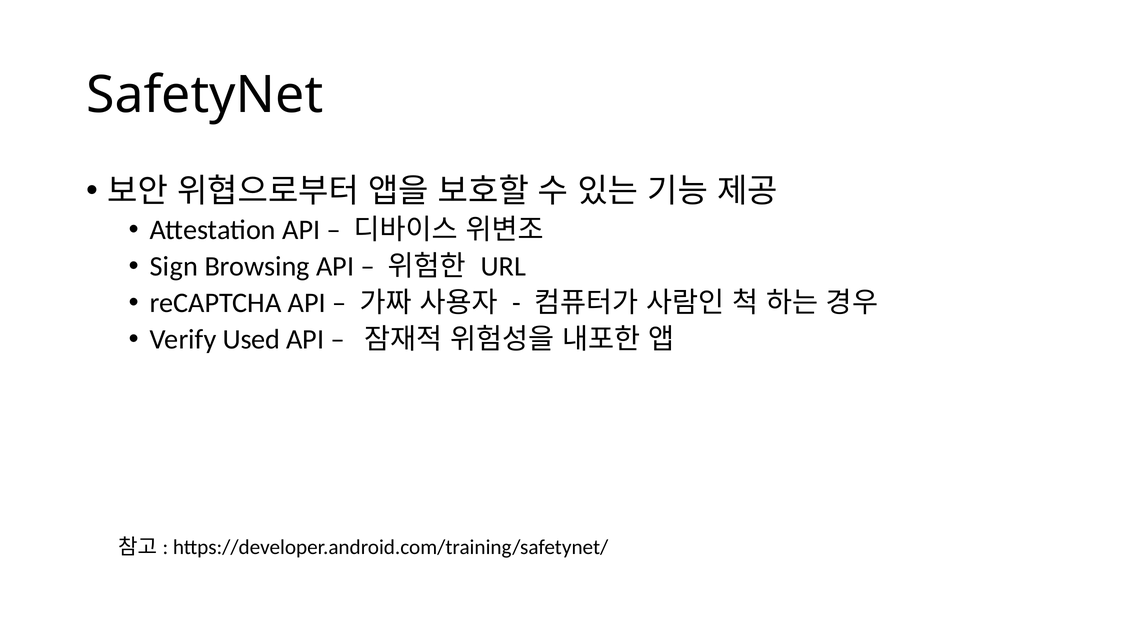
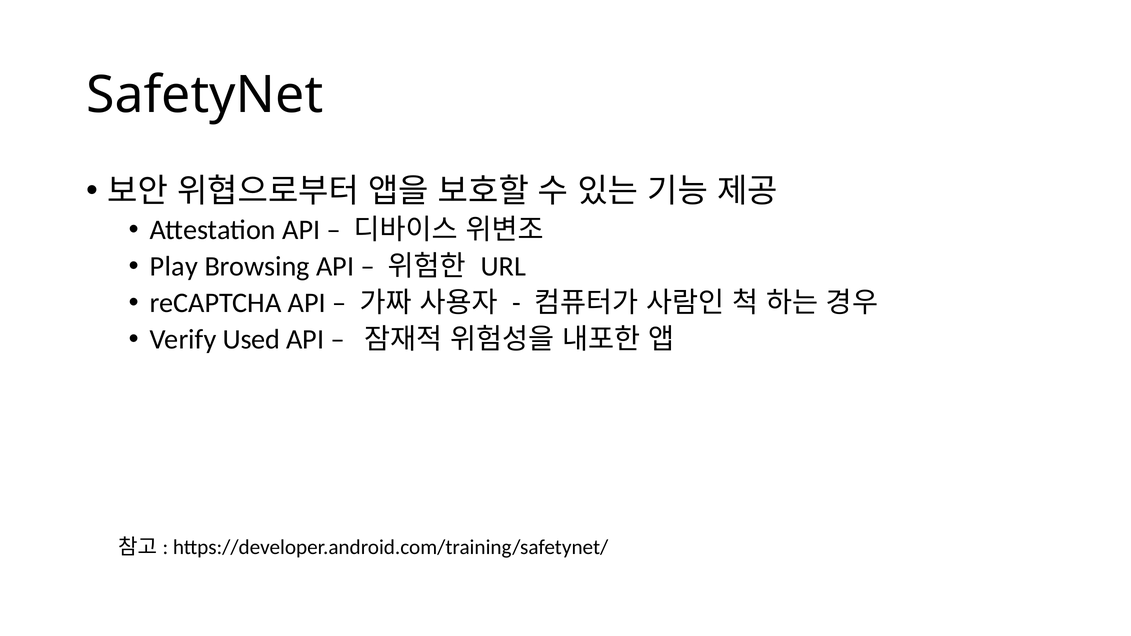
Sign: Sign -> Play (174, 267)
